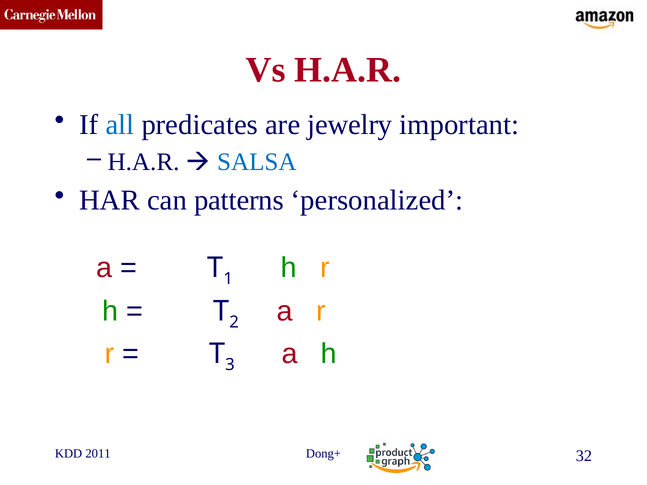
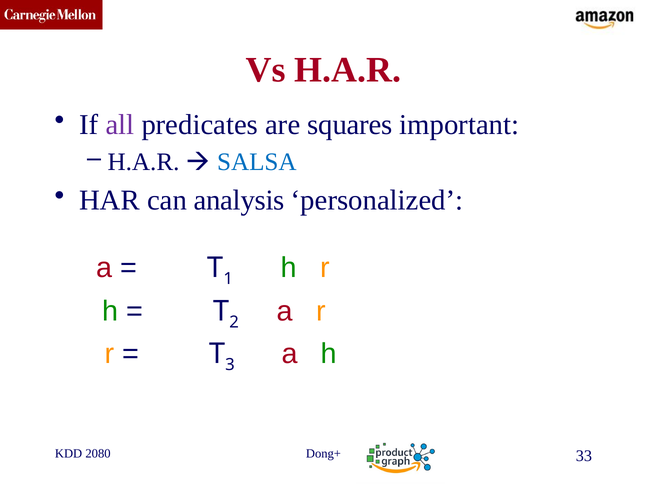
all colour: blue -> purple (120, 125)
jewelry: jewelry -> squares (350, 125)
patterns: patterns -> analysis (239, 200)
2011: 2011 -> 2080 (98, 454)
32: 32 -> 33 (584, 456)
